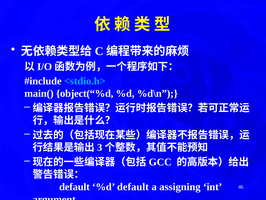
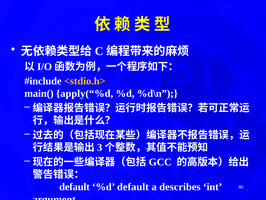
<stdio.h> colour: light blue -> yellow (85, 81)
object(“%d: object(“%d -> apply(“%d (85, 93)
assigning: assigning -> describes (180, 186)
